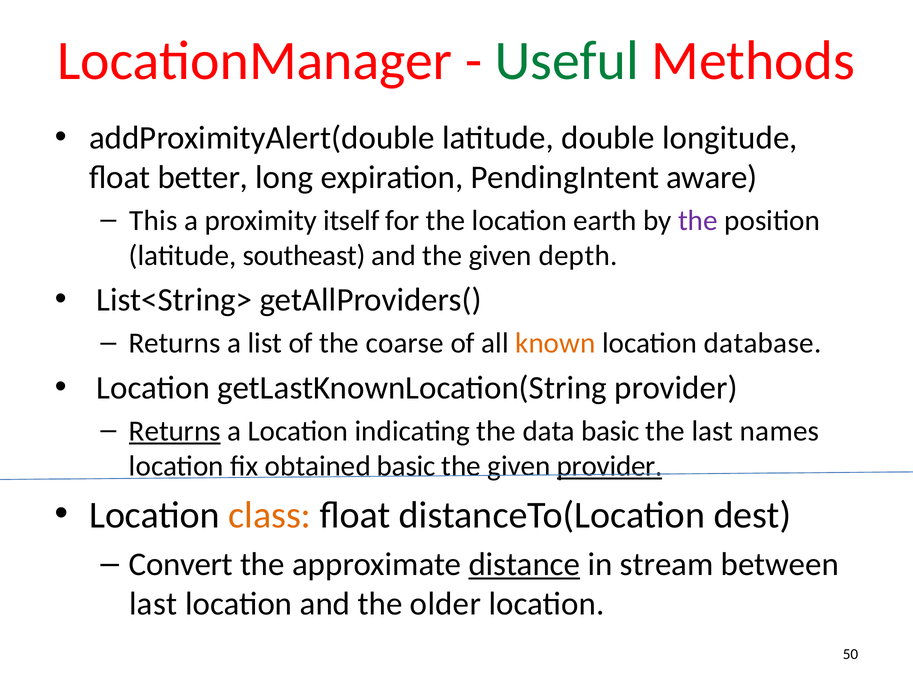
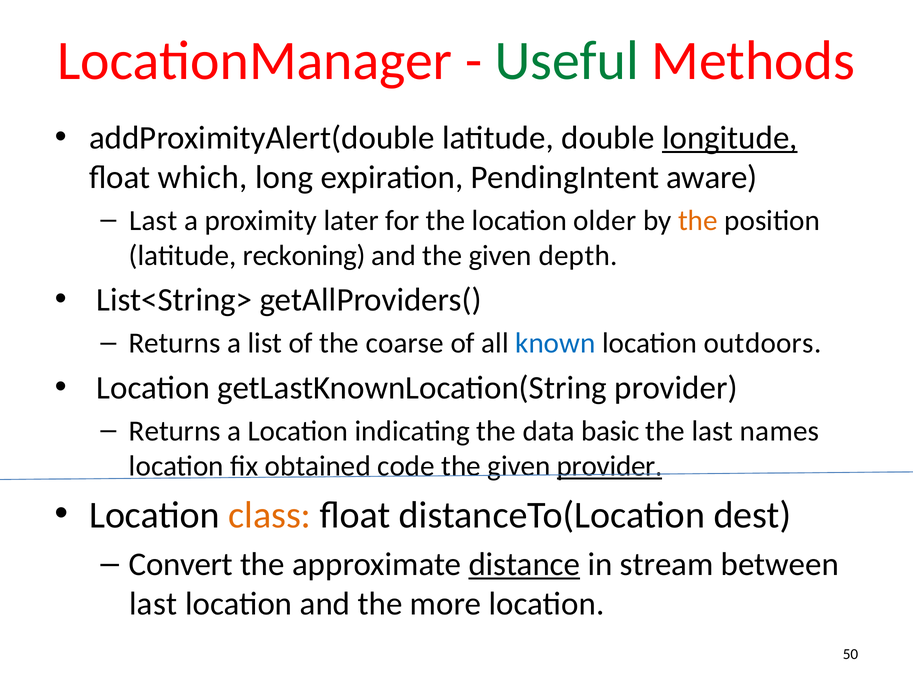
longitude underline: none -> present (730, 138)
better: better -> which (203, 177)
This: This -> Last (153, 220)
itself: itself -> later (351, 220)
earth: earth -> older (605, 220)
the colour: purple -> orange (698, 220)
southeast: southeast -> reckoning (304, 255)
known colour: orange -> blue (555, 343)
database: database -> outdoors (763, 343)
Returns underline: present -> none (175, 431)
obtained basic: basic -> code (406, 466)
older: older -> more (446, 604)
